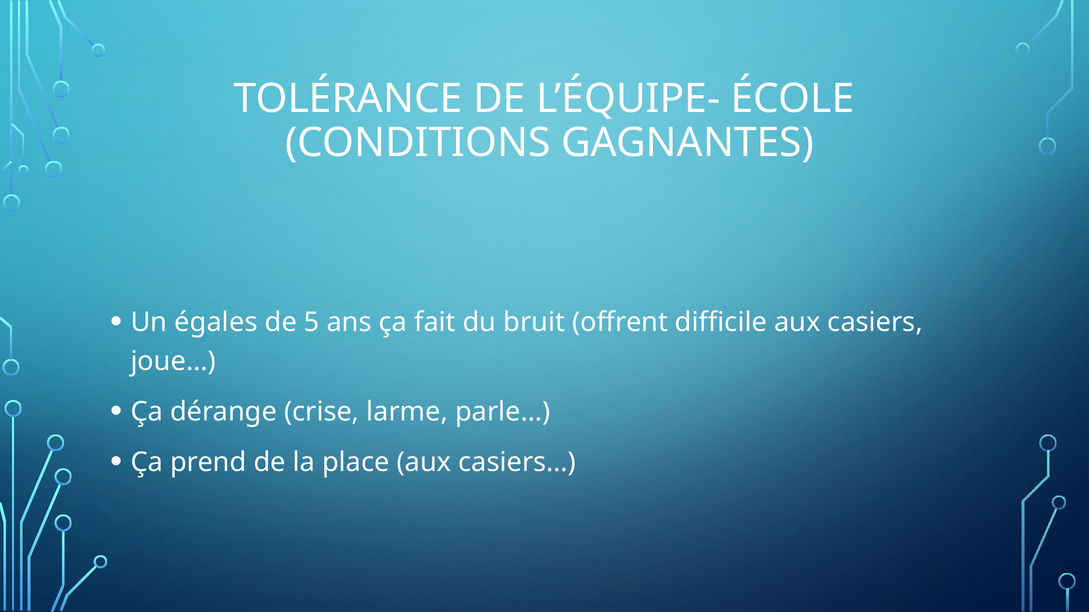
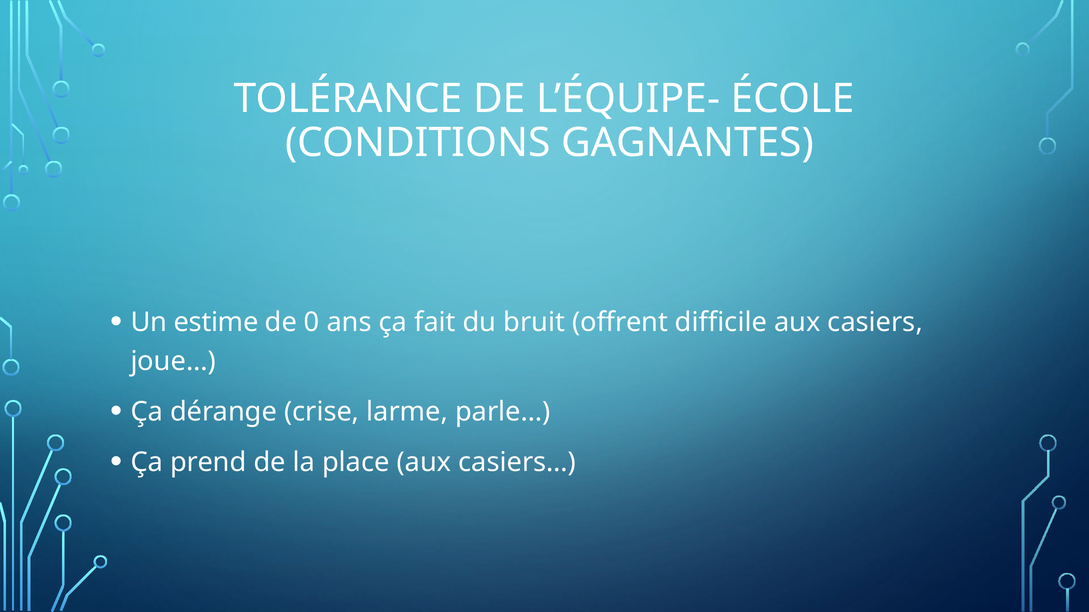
égales: égales -> estime (216, 323)
5: 5 -> 0 (312, 323)
